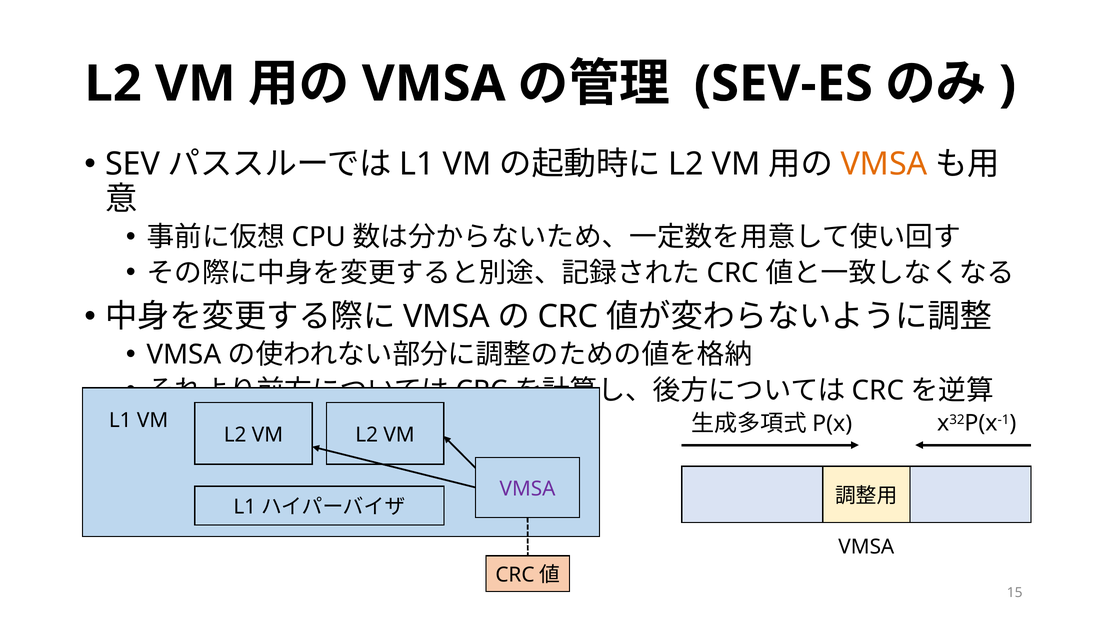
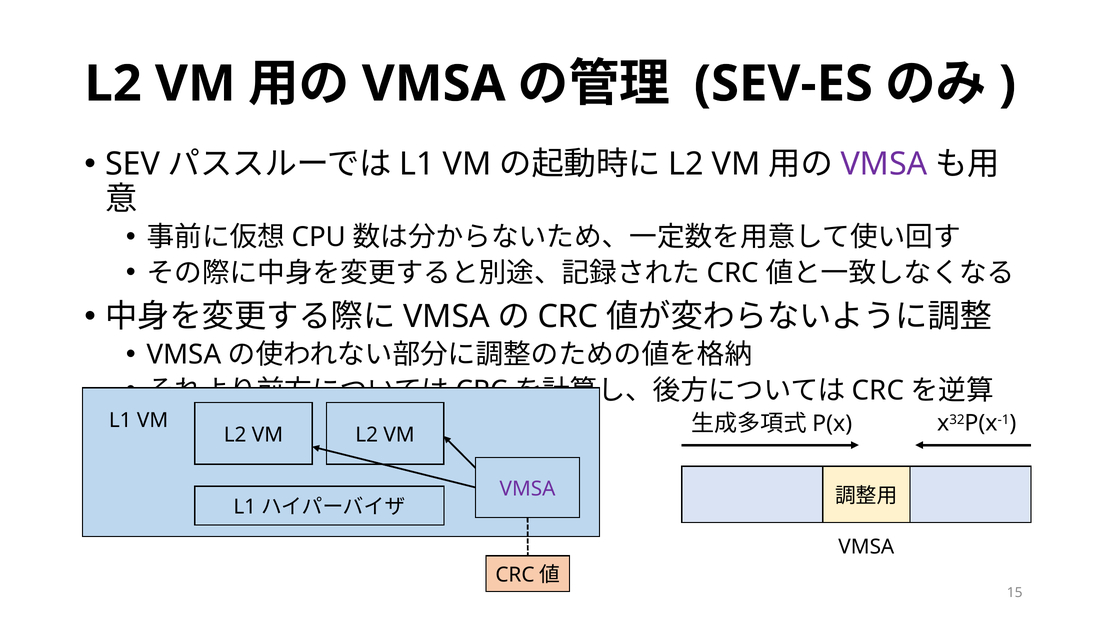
VMSA colour: orange -> purple (884, 165)
